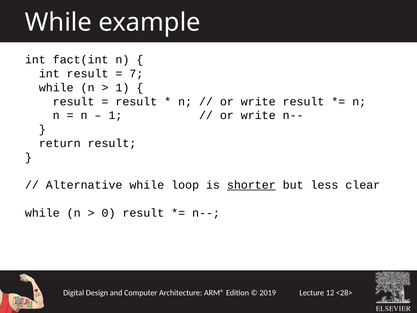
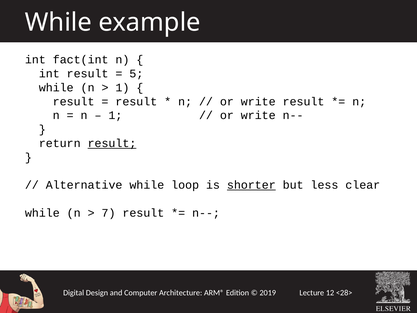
7: 7 -> 5 (136, 74)
result underline: none -> present (112, 143)
0: 0 -> 7 (109, 213)
